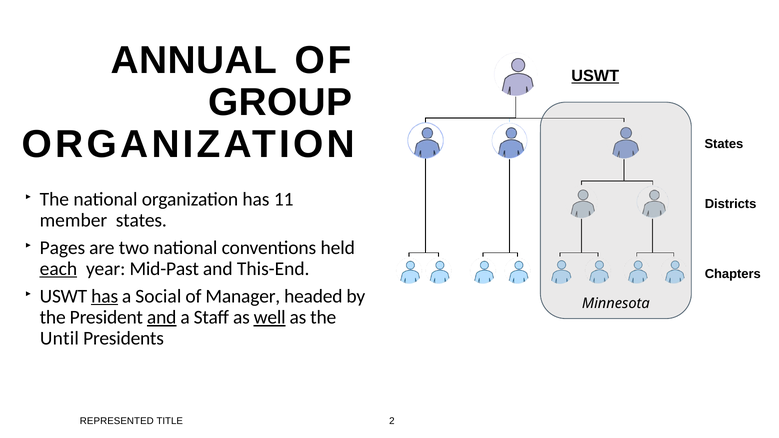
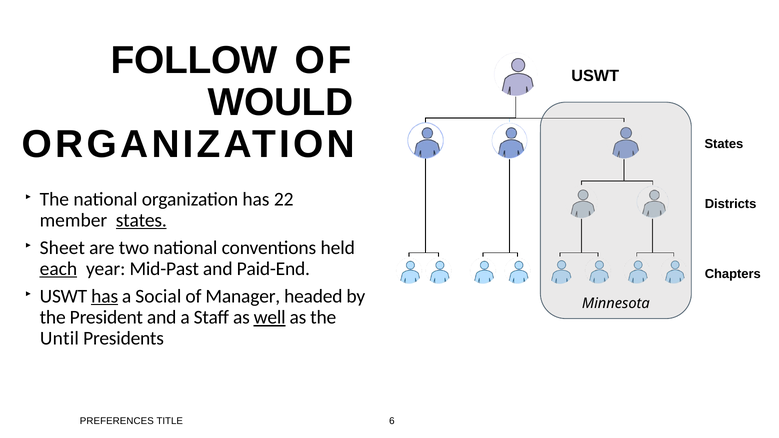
ANNUAL: ANNUAL -> FOLLOW (194, 60)
USWT underline: present -> none (595, 76)
GROUP: GROUP -> WOULD (281, 102)
11: 11 -> 22 (284, 199)
states underline: none -> present (141, 220)
Pages: Pages -> Sheet (62, 248)
This-End: This-End -> Paid-End (273, 269)
and underline: present -> none (162, 317)
REPRESENTED: REPRESENTED -> PREFERENCES (117, 421)
2: 2 -> 6 (392, 421)
